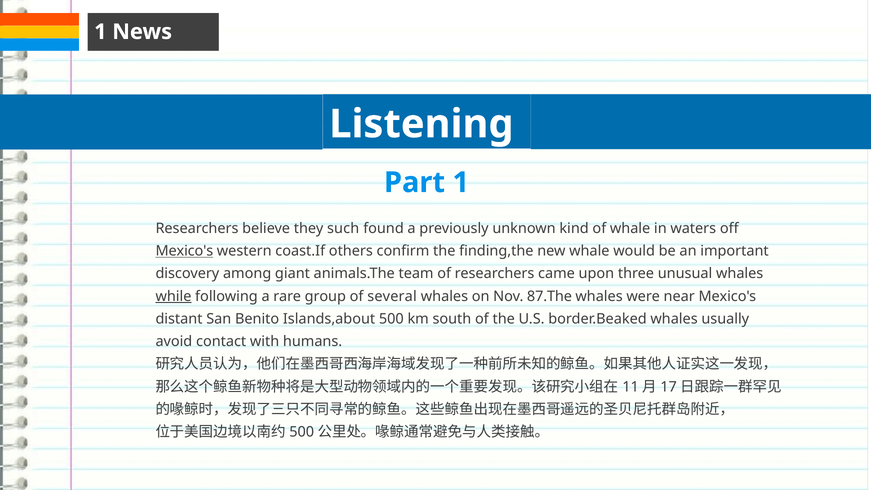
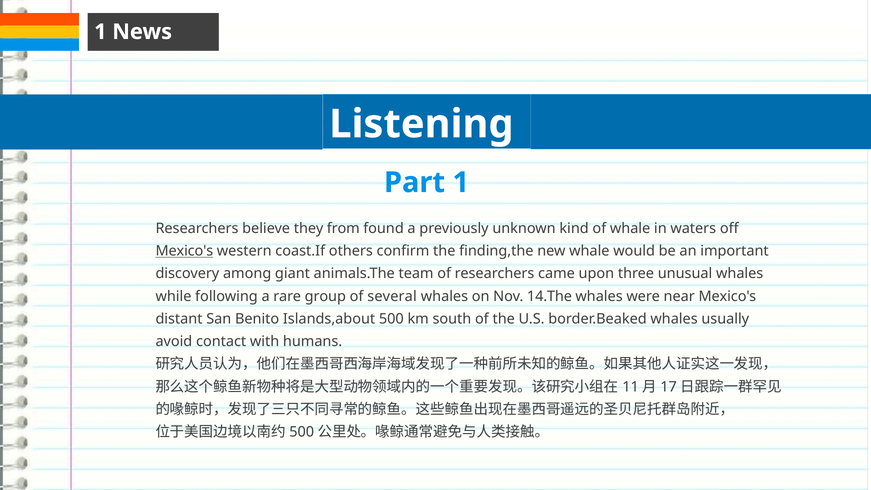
such: such -> from (343, 228)
while underline: present -> none (173, 296)
87.The: 87.The -> 14.The (549, 296)
